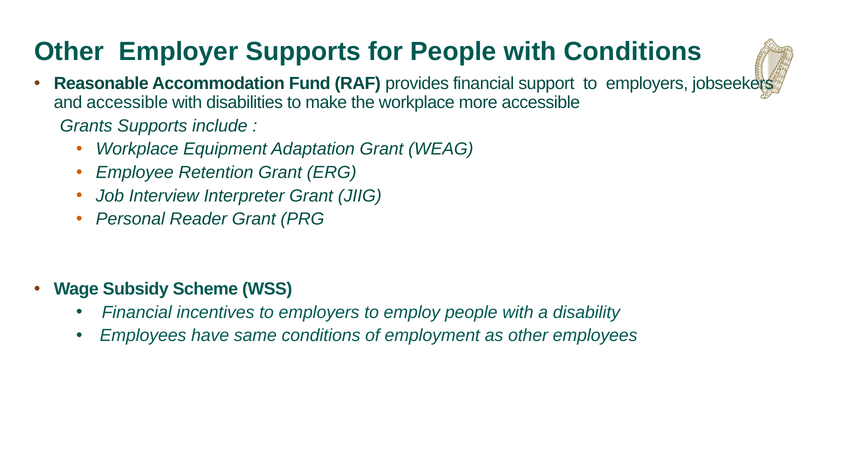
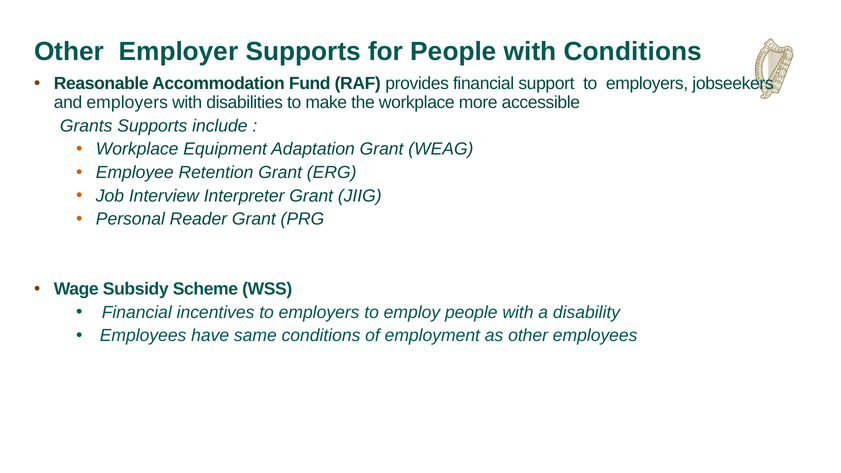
and accessible: accessible -> employers (127, 103)
